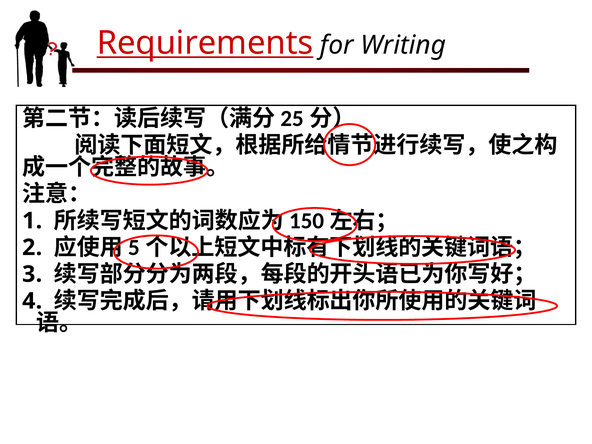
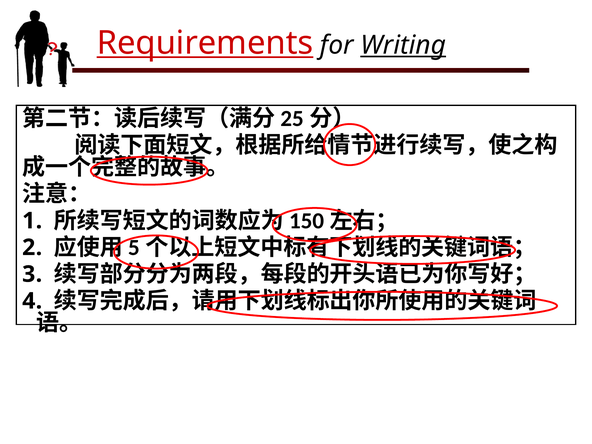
Writing underline: none -> present (403, 45)
